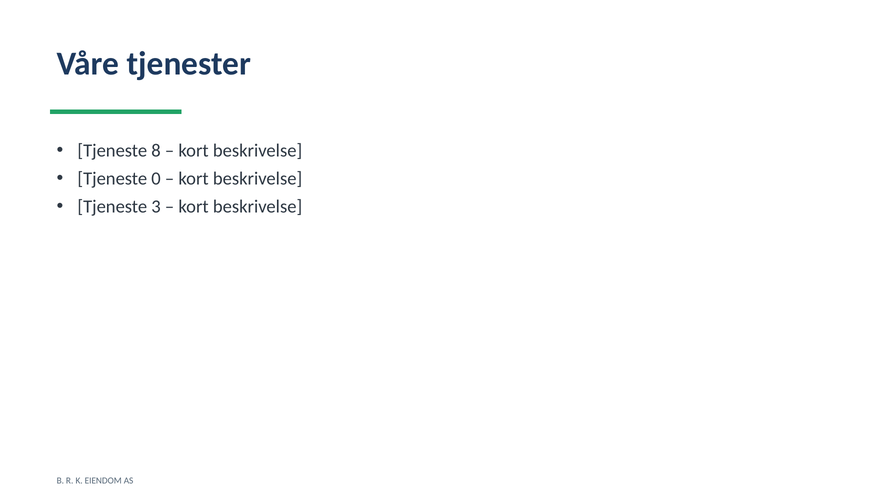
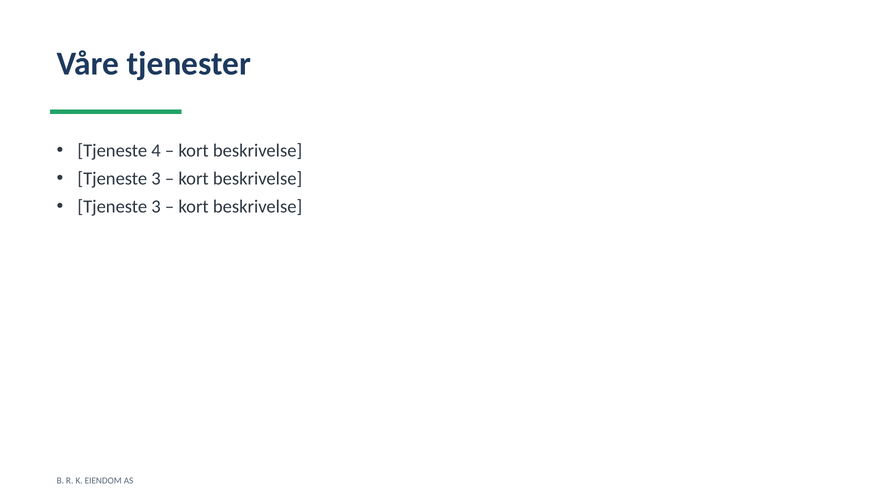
8: 8 -> 4 (156, 151)
0: 0 -> 3 (156, 179)
